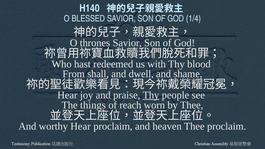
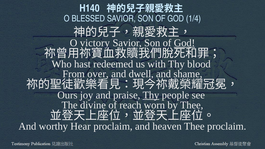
thrones: thrones -> victory (95, 43)
God underline: none -> present (184, 43)
shall: shall -> over (98, 74)
Hear: Hear -> Ours (67, 95)
things: things -> divine (93, 105)
